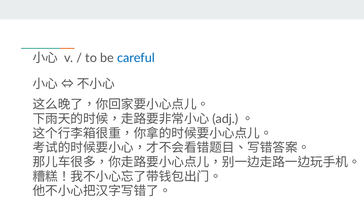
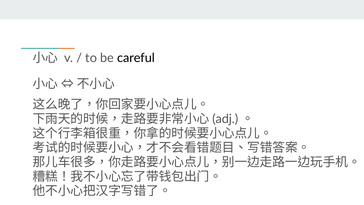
careful colour: blue -> black (136, 58)
